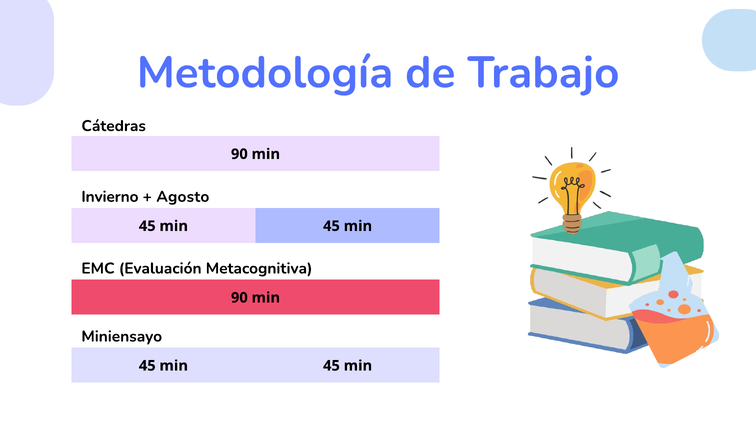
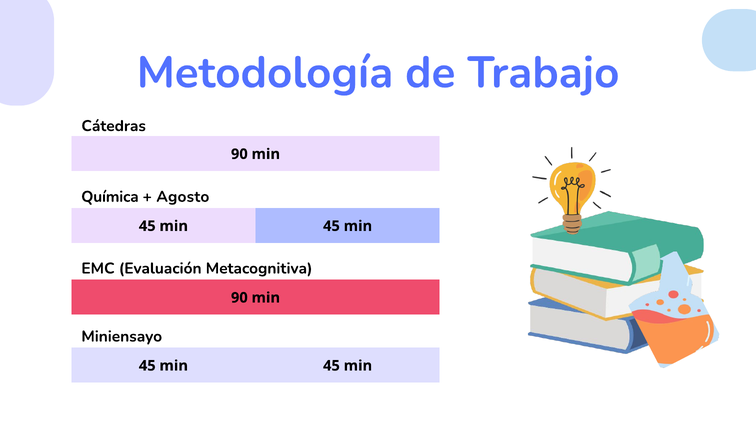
Invierno: Invierno -> Química (110, 197)
